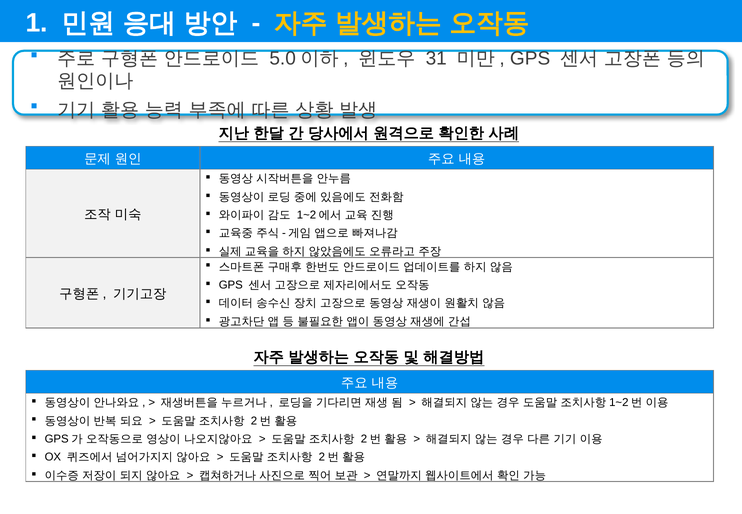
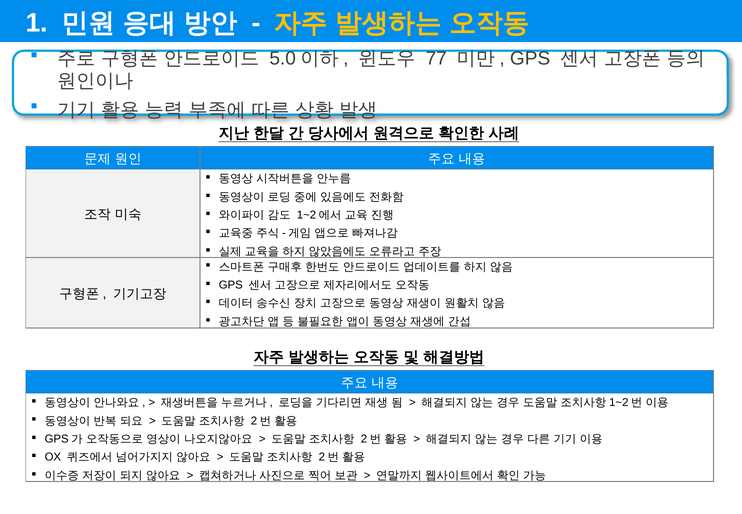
31: 31 -> 77 (436, 58)
